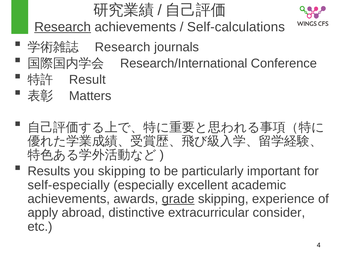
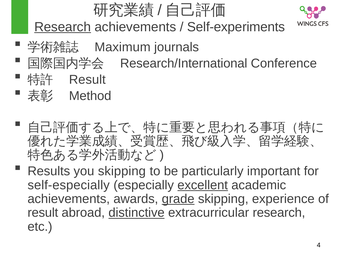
Self-calculations: Self-calculations -> Self-experiments (236, 27)
Research: Research -> Maximum (123, 47)
Matters: Matters -> Method (90, 96)
excellent underline: none -> present (203, 185)
apply: apply -> result (43, 213)
distinctive underline: none -> present (137, 213)
extracurricular consider: consider -> research (279, 213)
